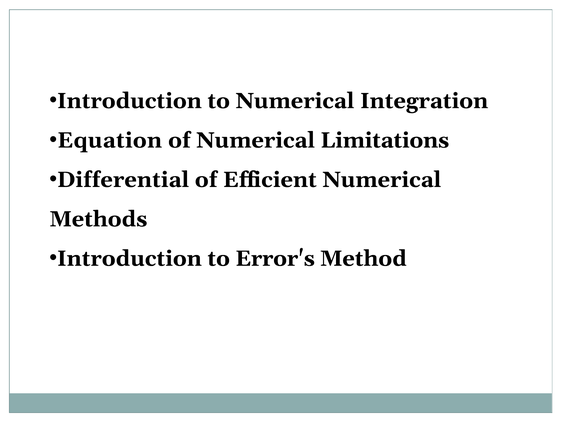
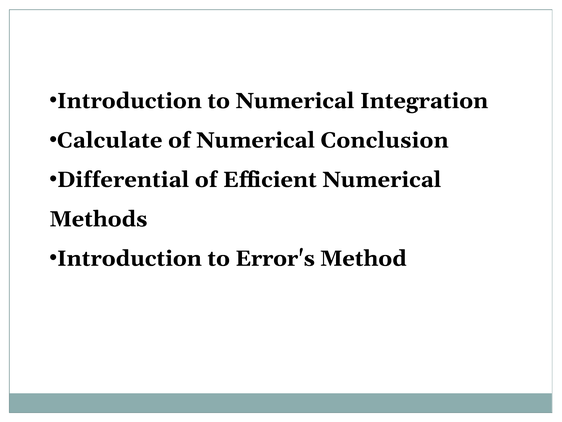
Equation: Equation -> Calculate (110, 140)
Limitations: Limitations -> Conclusion (385, 140)
